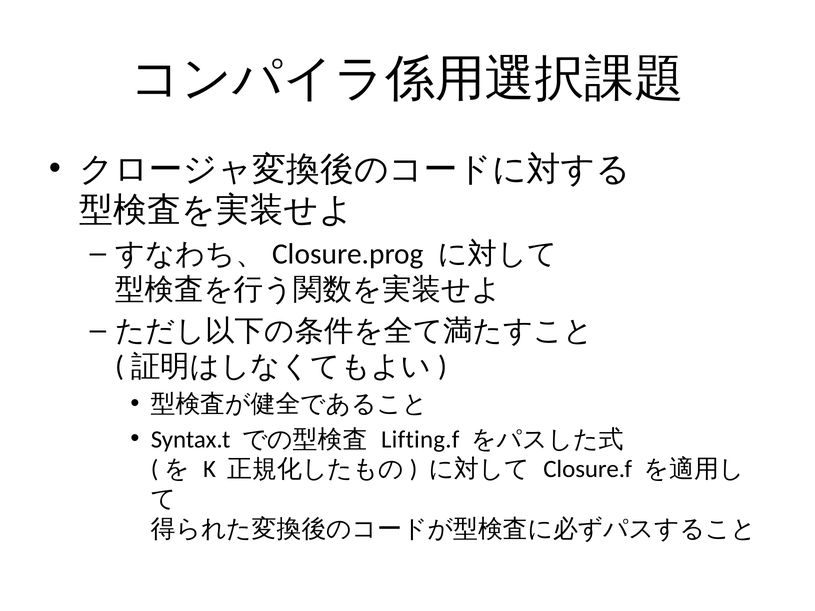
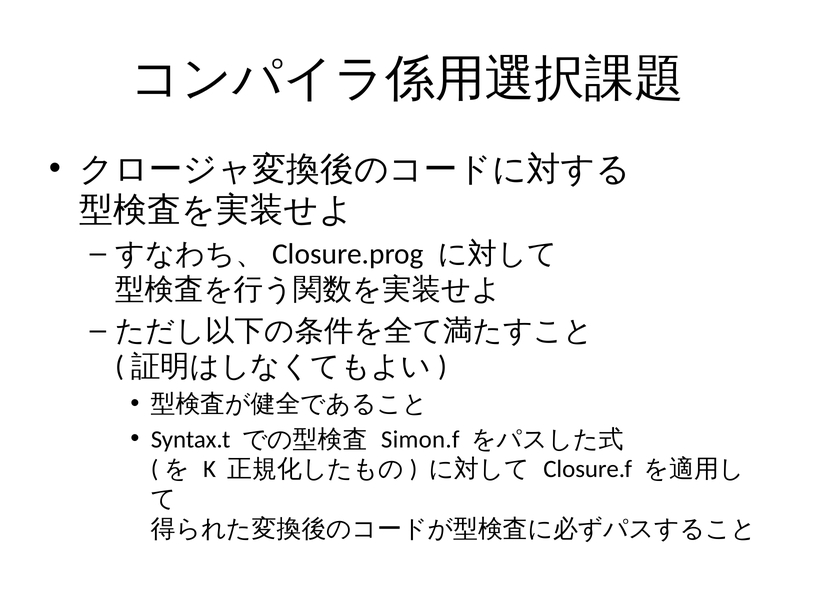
Lifting.f: Lifting.f -> Simon.f (420, 439)
